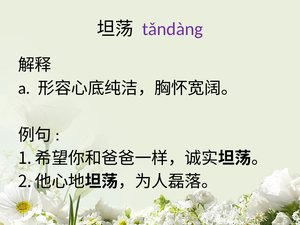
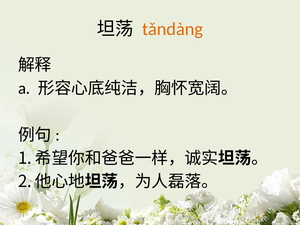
tǎndàng colour: purple -> orange (173, 29)
